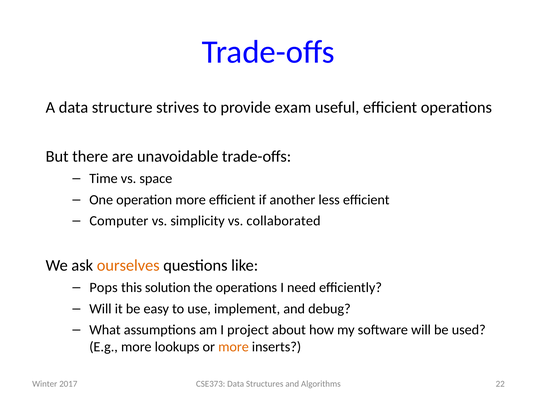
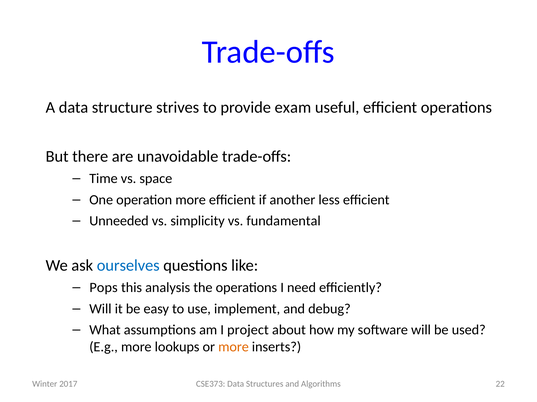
Computer: Computer -> Unneeded (119, 221)
collaborated: collaborated -> fundamental (284, 221)
ourselves colour: orange -> blue (128, 266)
solution: solution -> analysis (168, 288)
